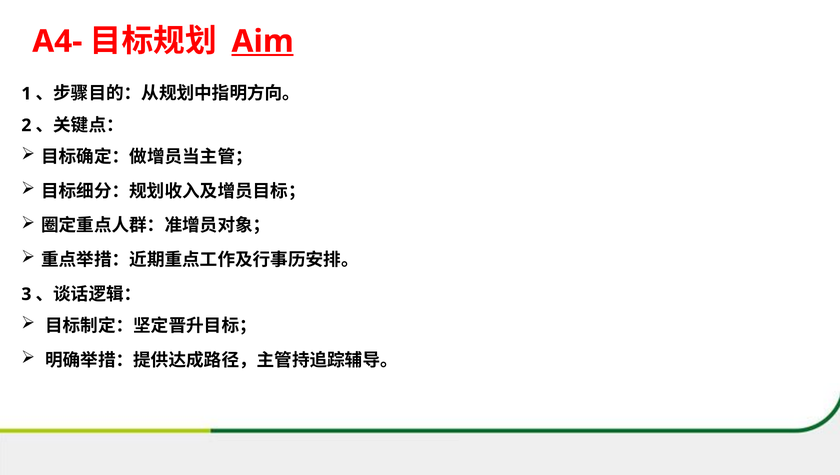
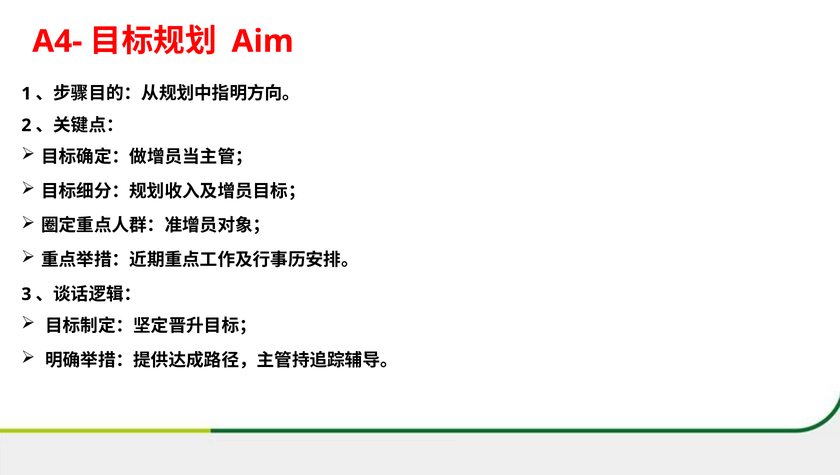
Aim underline: present -> none (263, 41)
